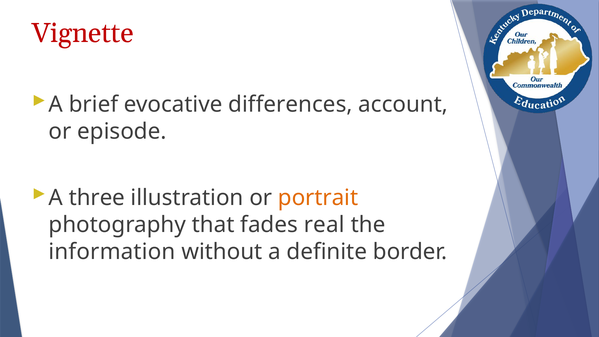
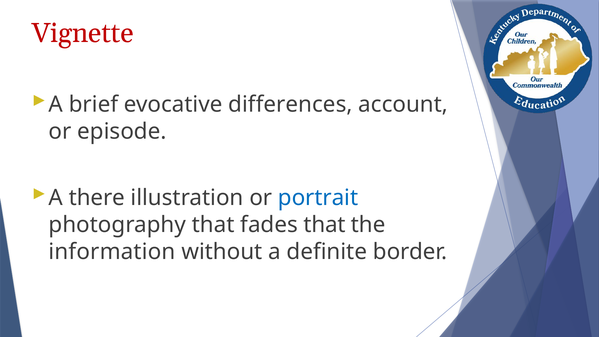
three: three -> there (97, 198)
portrait colour: orange -> blue (318, 198)
fades real: real -> that (324, 225)
